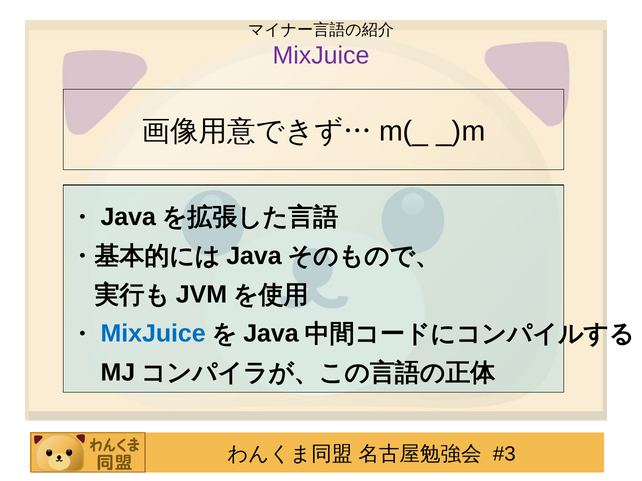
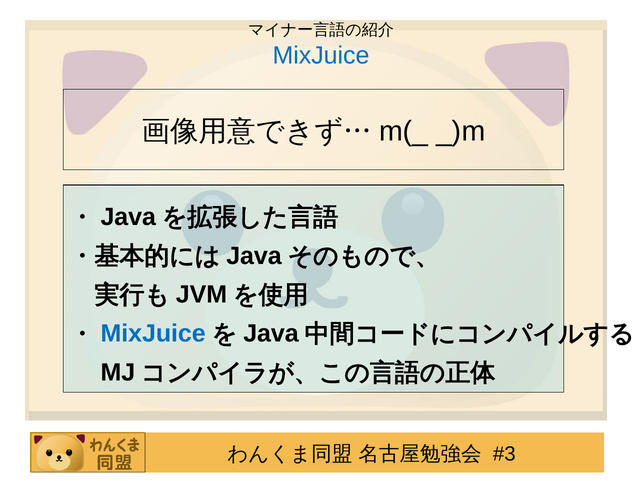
MixJuice colour: purple -> blue (321, 55)
